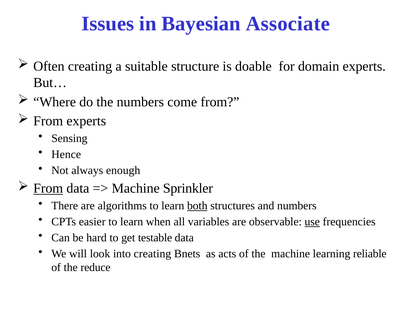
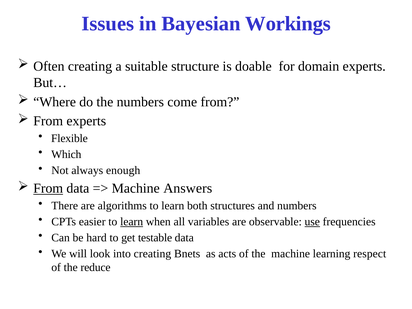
Associate: Associate -> Workings (288, 24)
Sensing: Sensing -> Flexible (69, 138)
Hence: Hence -> Which (66, 154)
Sprinkler: Sprinkler -> Answers (188, 188)
both underline: present -> none (197, 206)
learn underline: none -> present (132, 222)
reliable: reliable -> respect (370, 254)
